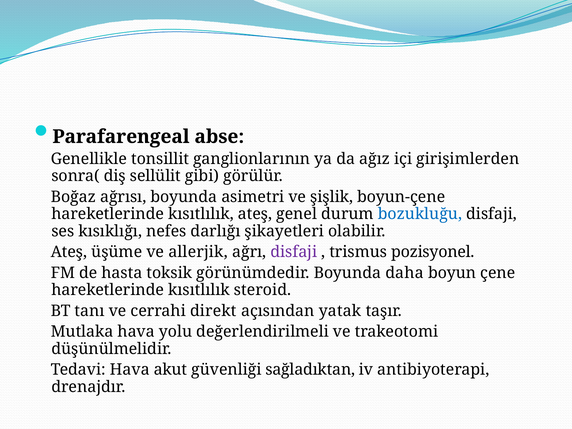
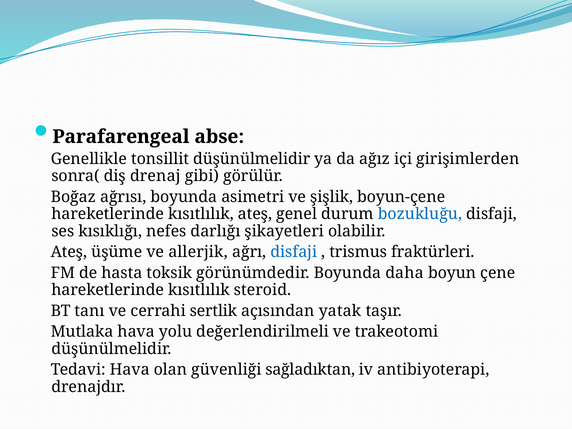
tonsillit ganglionlarının: ganglionlarının -> düşünülmelidir (252, 159)
sellülit: sellülit -> drenaj (155, 176)
disfaji colour: purple -> blue (294, 252)
pozisyonel: pozisyonel -> fraktürleri (433, 252)
direkt: direkt -> sertlik (213, 311)
akut: akut -> olan (170, 370)
